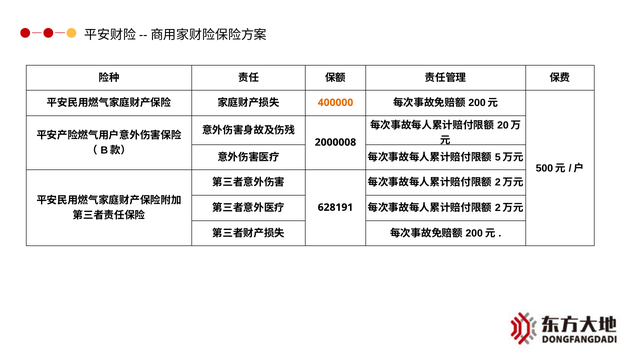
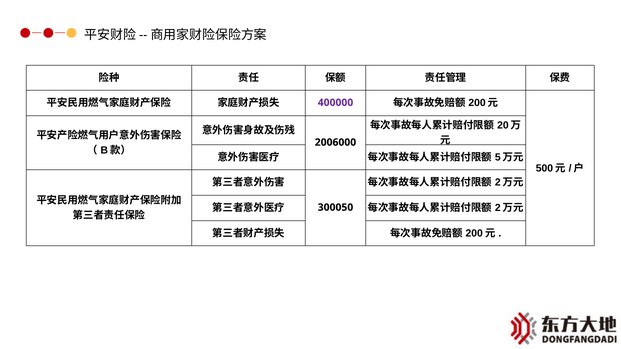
400000 colour: orange -> purple (335, 103)
2000008: 2000008 -> 2006000 (335, 142)
628191: 628191 -> 300050 (335, 208)
